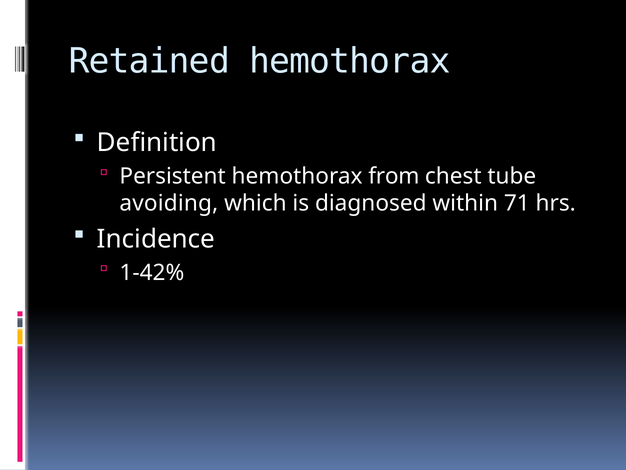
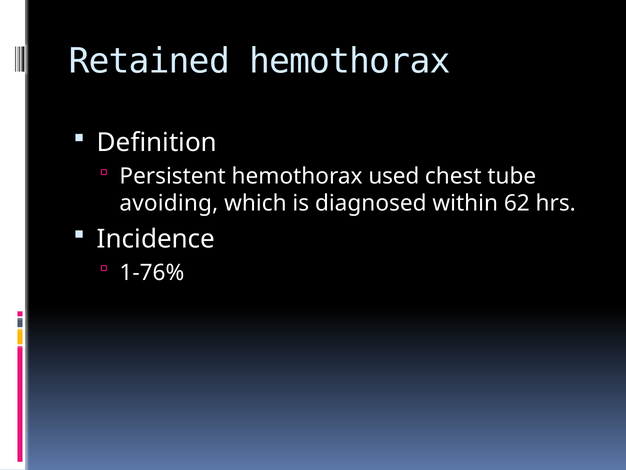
from: from -> used (394, 176)
71: 71 -> 62 (517, 203)
1-42%: 1-42% -> 1-76% (152, 272)
